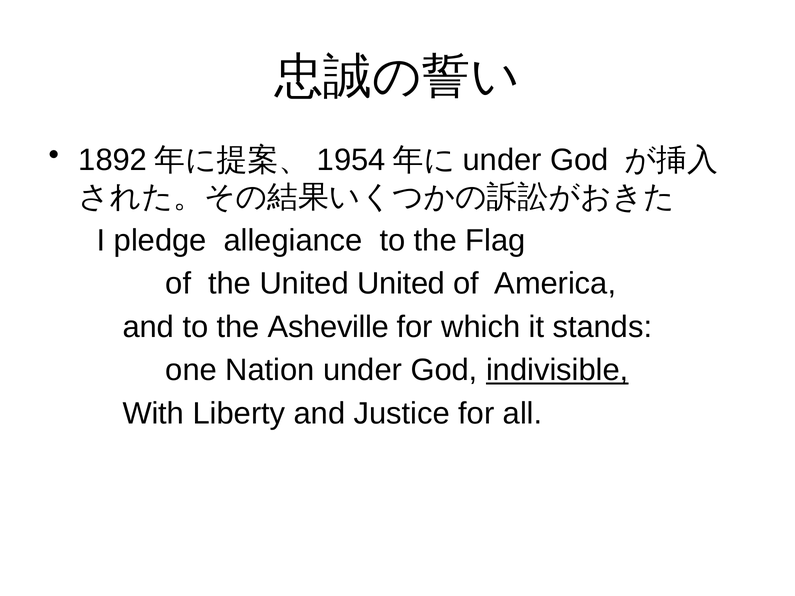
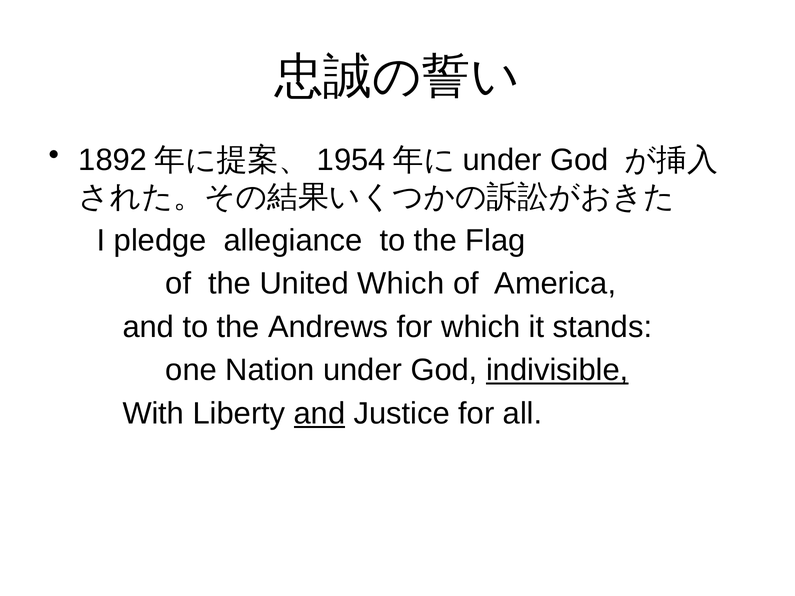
United United: United -> Which (401, 284)
Asheville: Asheville -> Andrews (328, 327)
and underline: none -> present (320, 414)
